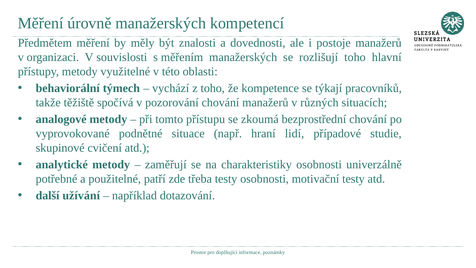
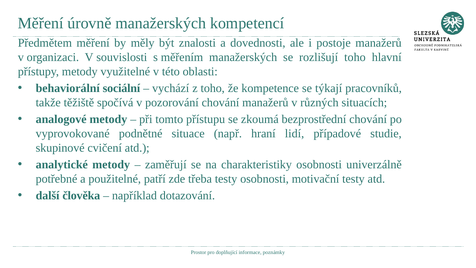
týmech: týmech -> sociální (121, 88)
užívání: užívání -> člověka (81, 195)
